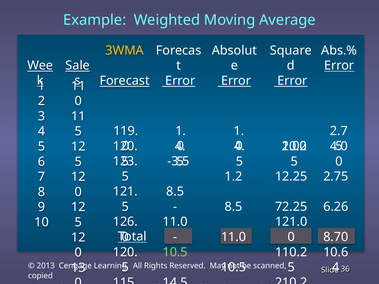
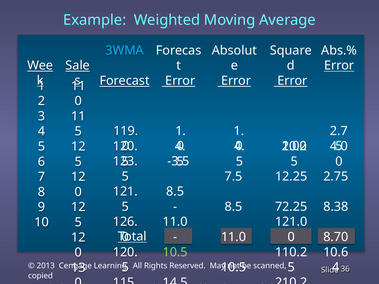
3WMA colour: yellow -> light blue (125, 50)
1.2: 1.2 -> 7.5 (234, 177)
6.26: 6.26 -> 8.38 (336, 207)
